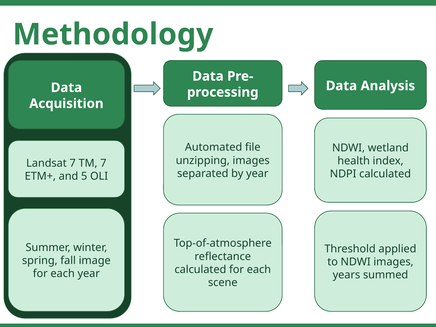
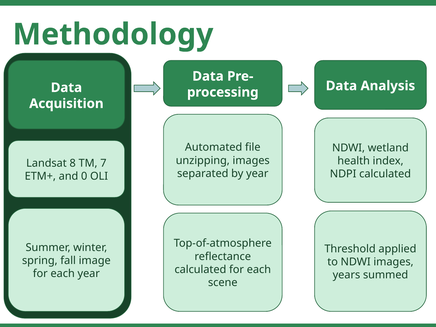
Landsat 7: 7 -> 8 (73, 163)
5: 5 -> 0 (84, 176)
